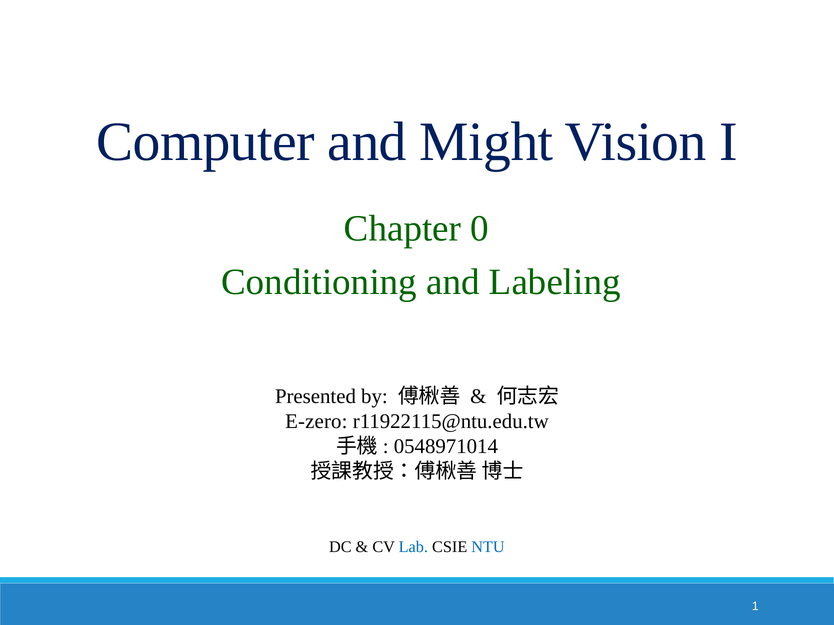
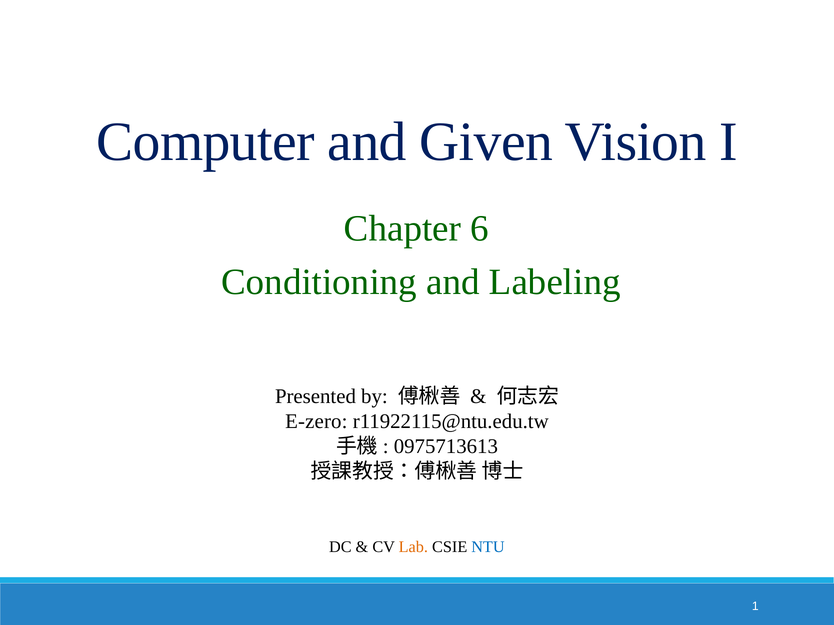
Might: Might -> Given (486, 142)
0: 0 -> 6 (480, 229)
0548971014: 0548971014 -> 0975713613 (446, 447)
Lab colour: blue -> orange (413, 548)
